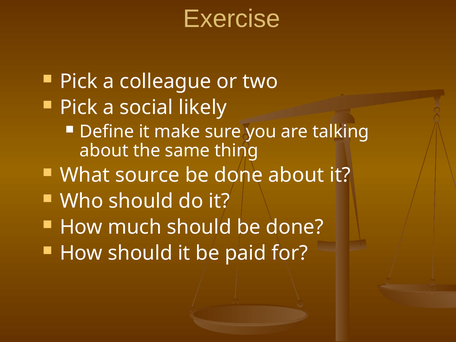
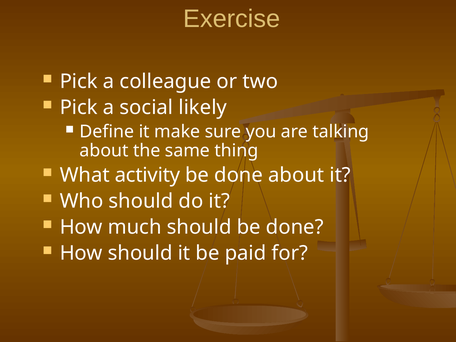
source: source -> activity (147, 175)
